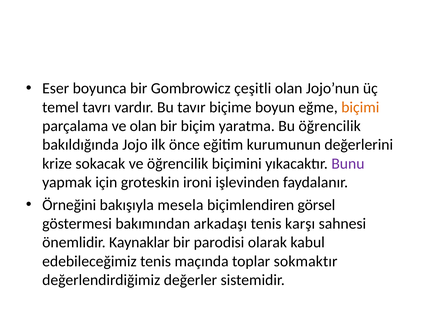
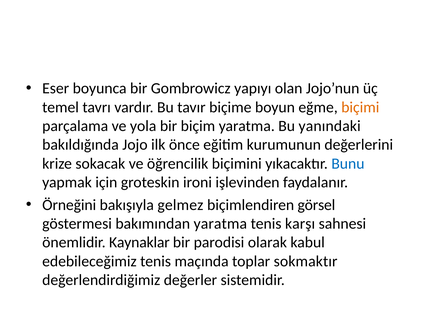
çeşitli: çeşitli -> yapıyı (253, 88)
ve olan: olan -> yola (143, 126)
Bu öğrencilik: öğrencilik -> yanındaki (330, 126)
Bunu colour: purple -> blue (348, 163)
mesela: mesela -> gelmez (180, 205)
bakımından arkadaşı: arkadaşı -> yaratma (220, 224)
